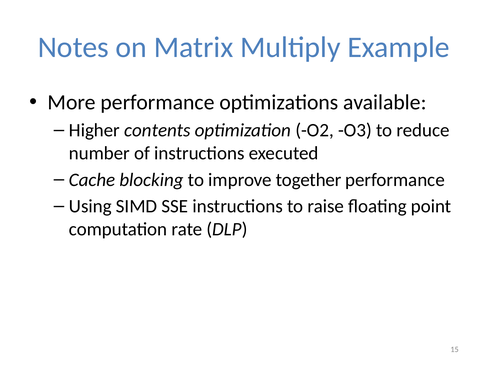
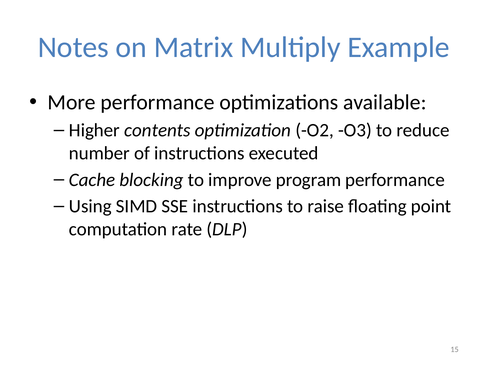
together: together -> program (309, 180)
